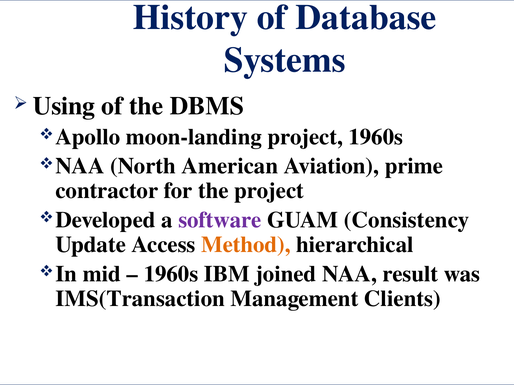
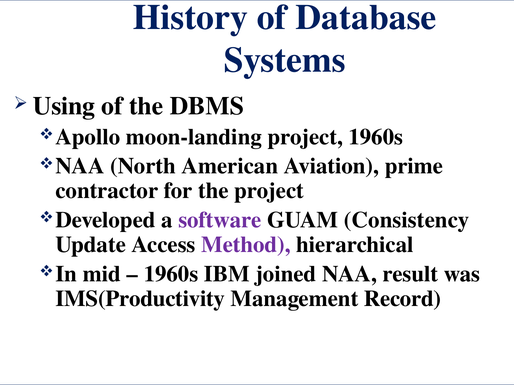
Method colour: orange -> purple (246, 245)
IMS(Transaction: IMS(Transaction -> IMS(Productivity (140, 299)
Clients: Clients -> Record (403, 299)
